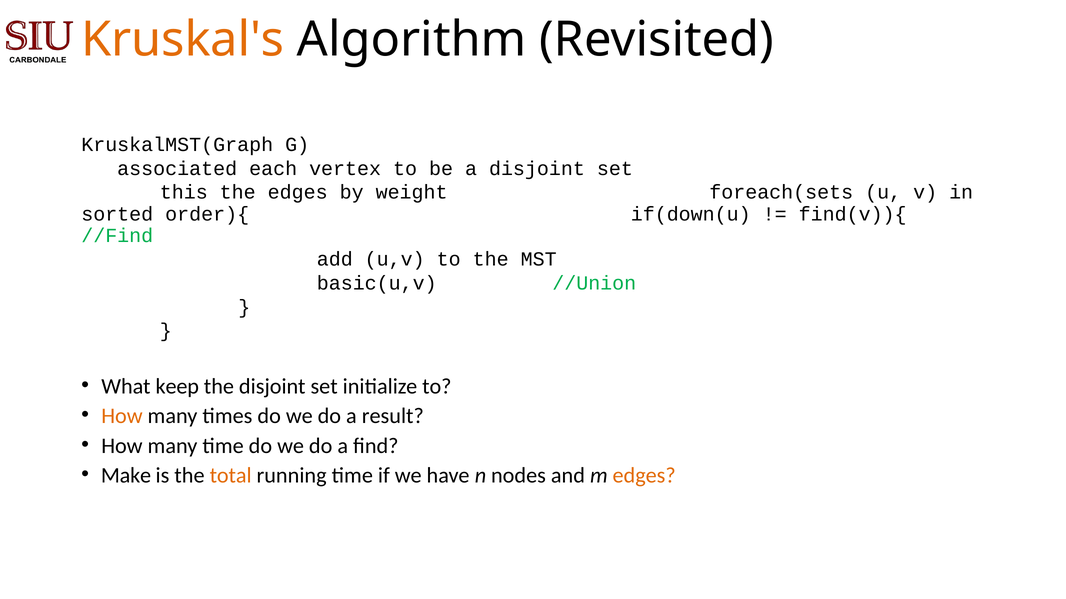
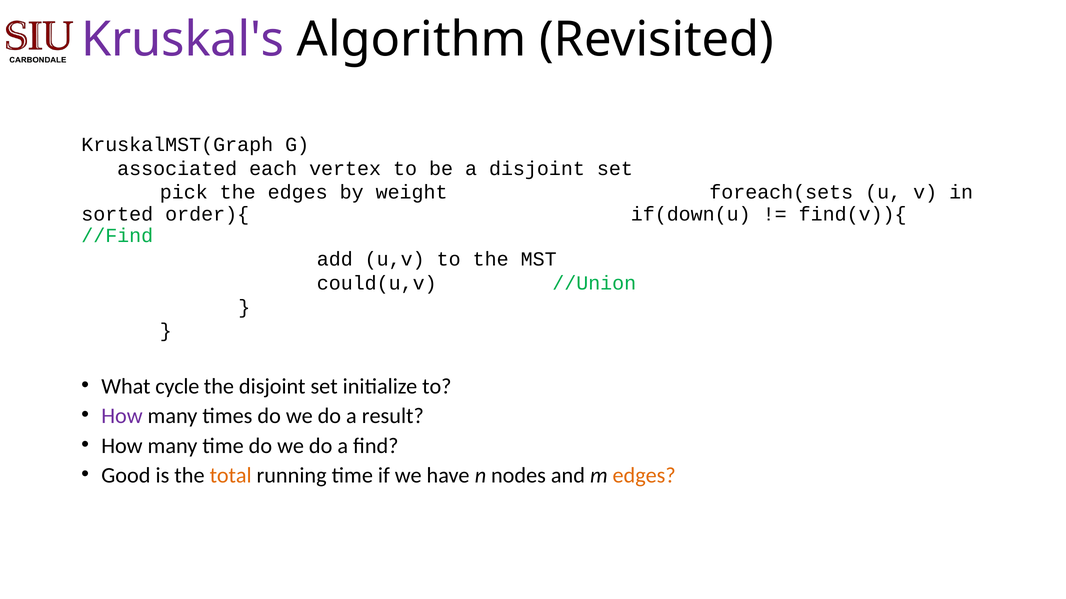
Kruskal's colour: orange -> purple (183, 40)
this: this -> pick (184, 193)
basic(u,v: basic(u,v -> could(u,v (377, 283)
keep: keep -> cycle (177, 387)
How colour: orange -> purple (122, 416)
Make: Make -> Good (126, 476)
